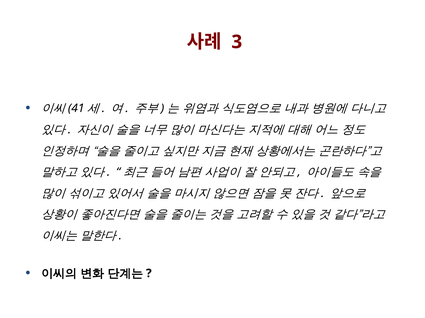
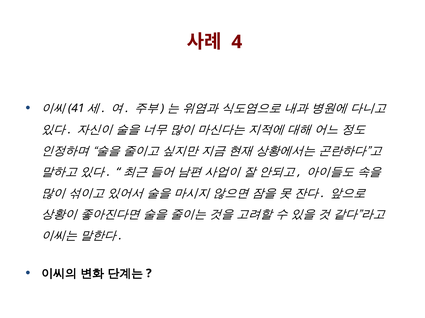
3: 3 -> 4 (237, 42)
